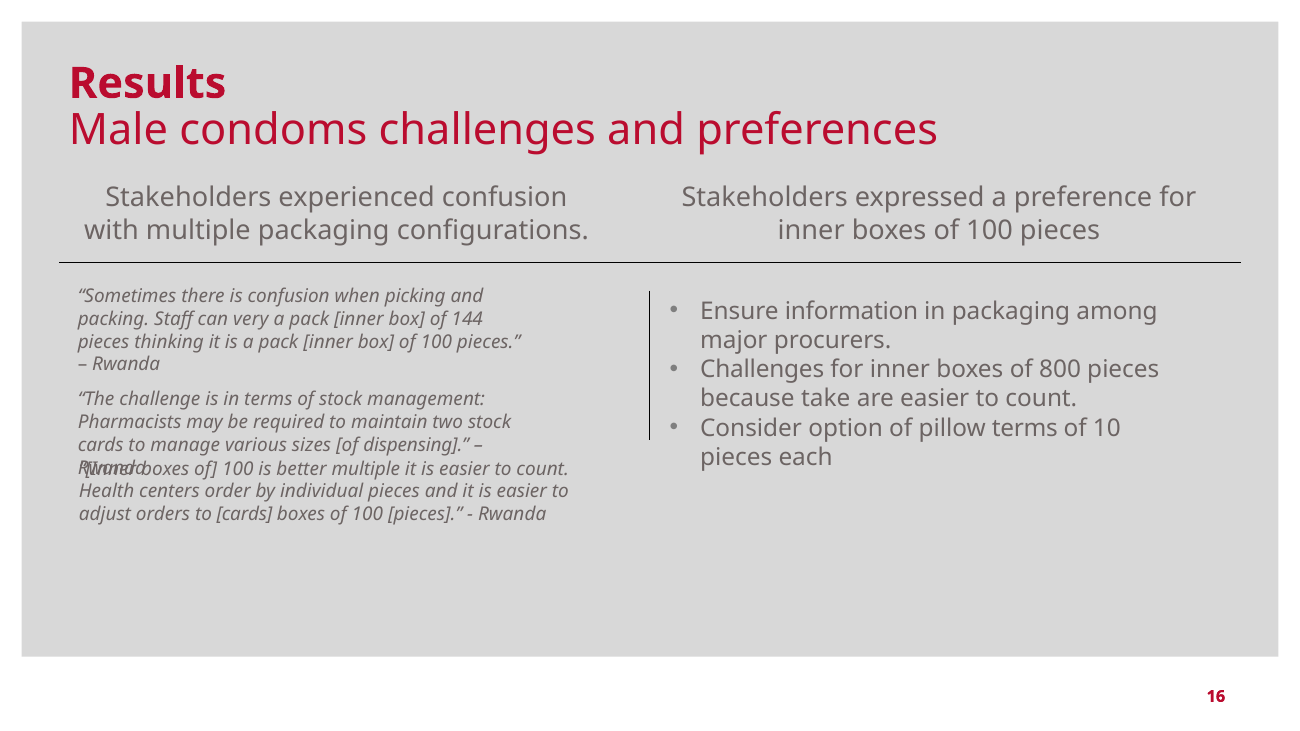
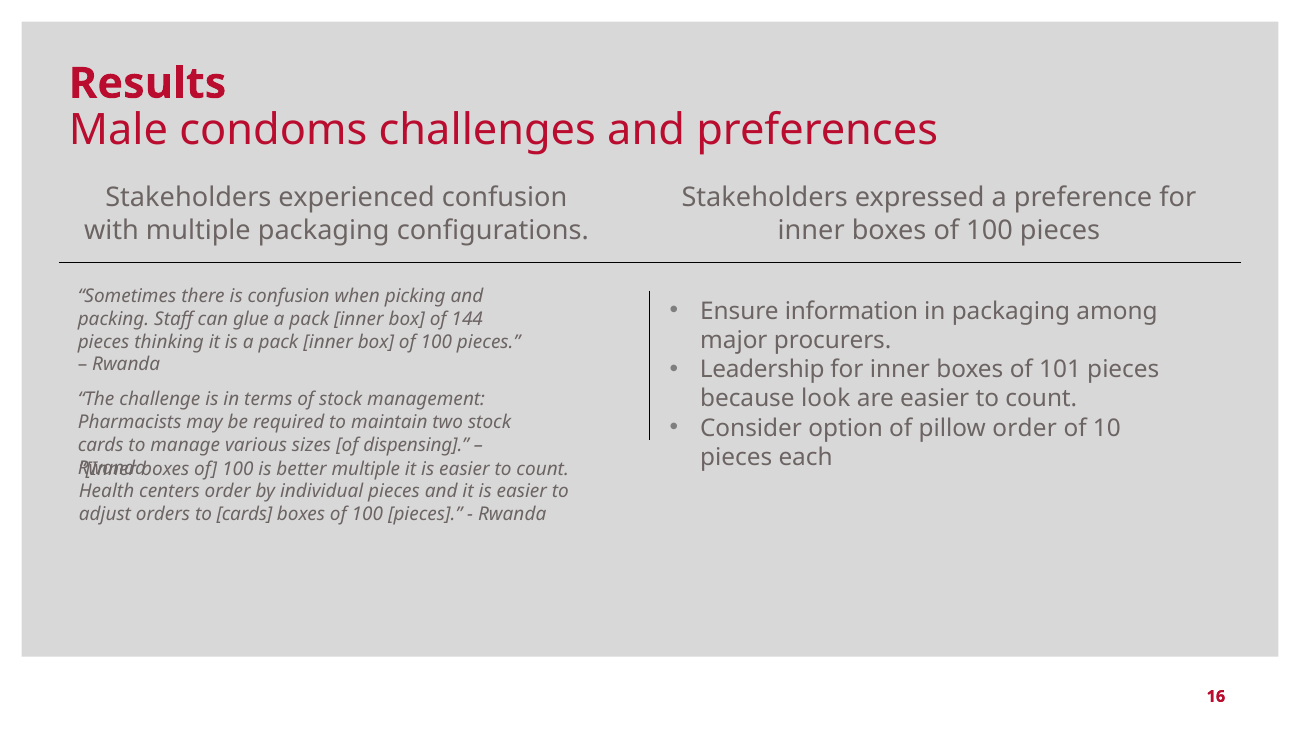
very: very -> glue (251, 319)
Challenges: Challenges -> Leadership (762, 370)
800: 800 -> 101 (1060, 370)
take: take -> look (826, 399)
pillow terms: terms -> order (1025, 428)
